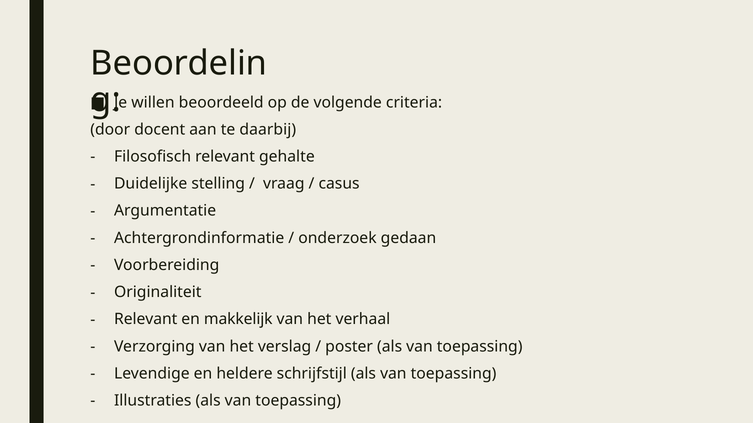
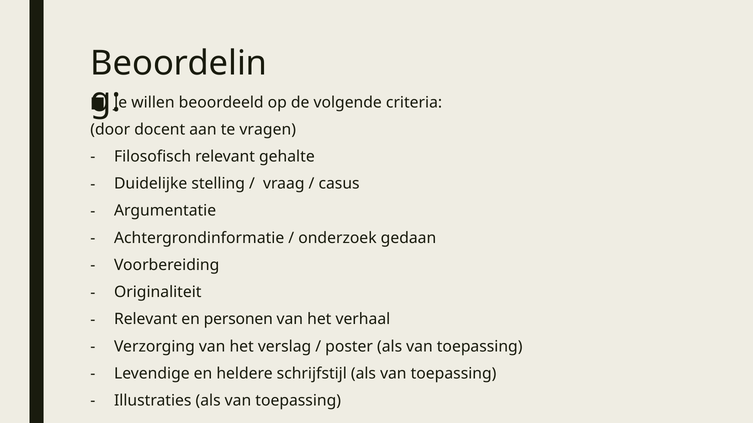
daarbij: daarbij -> vragen (268, 130)
makkelijk: makkelijk -> personen (238, 320)
